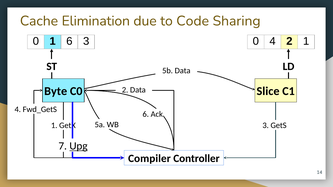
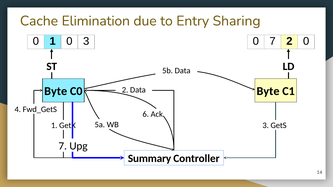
Code: Code -> Entry (193, 21)
1 6: 6 -> 0 (69, 41)
0 4: 4 -> 7 (273, 41)
2 1: 1 -> 0 (306, 41)
C0 Slice: Slice -> Byte (268, 91)
Upg underline: present -> none (78, 146)
Compiler: Compiler -> Summary (150, 159)
